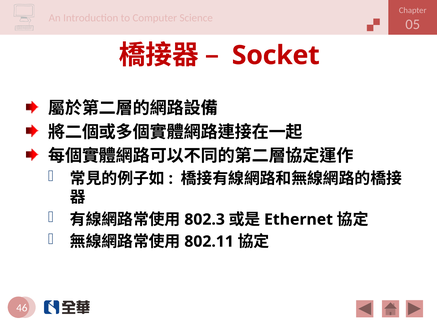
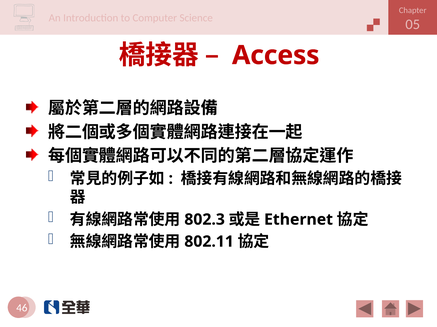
Socket: Socket -> Access (276, 55)
